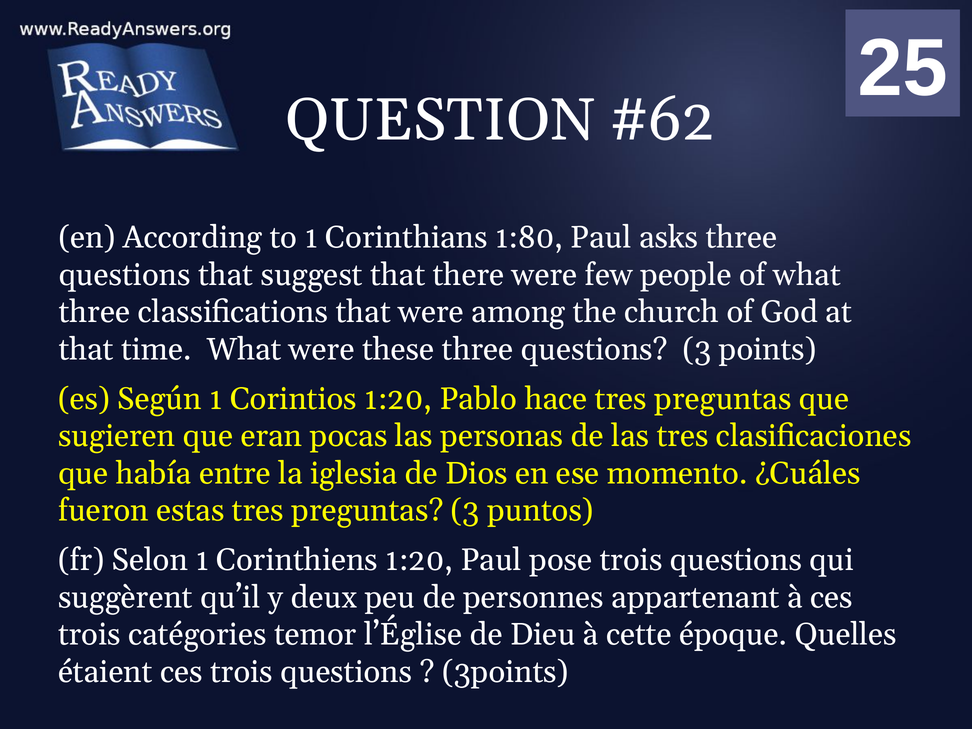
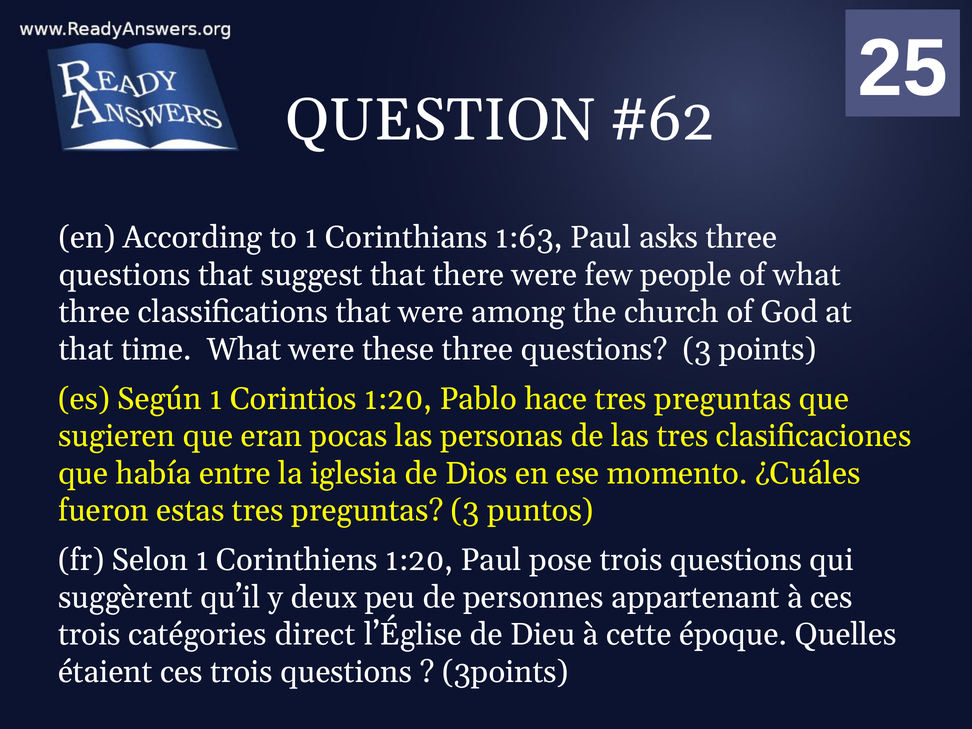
1:80: 1:80 -> 1:63 (529, 238)
temor: temor -> direct (315, 635)
